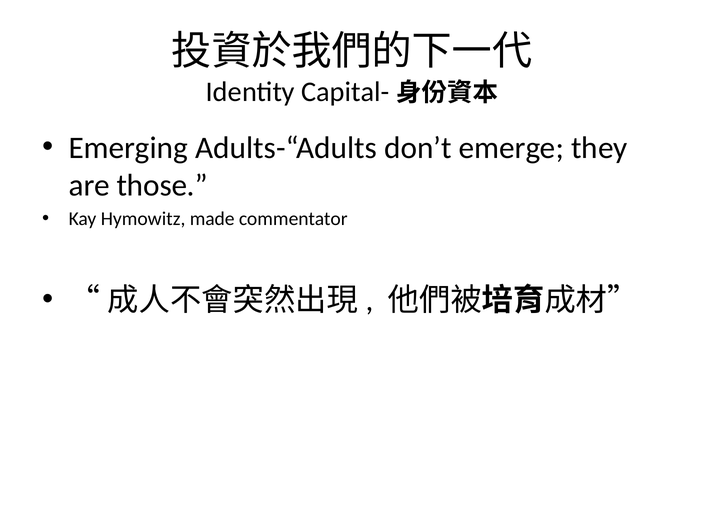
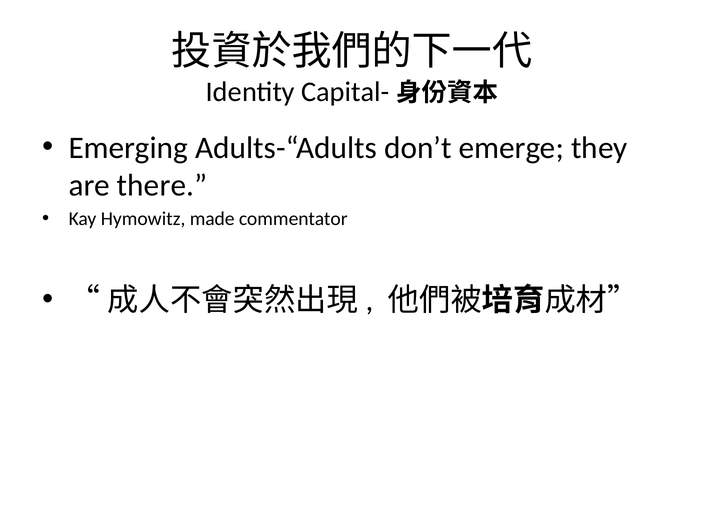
those: those -> there (162, 185)
